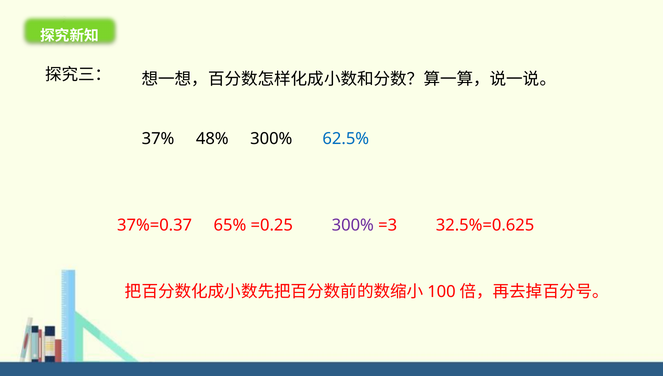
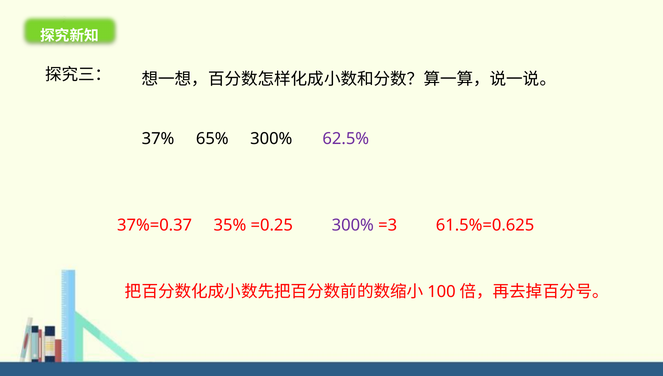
48%: 48% -> 65% (212, 139)
62.5% colour: blue -> purple (346, 139)
65%: 65% -> 35% (230, 225)
32.5%=0.625: 32.5%=0.625 -> 61.5%=0.625 (485, 225)
